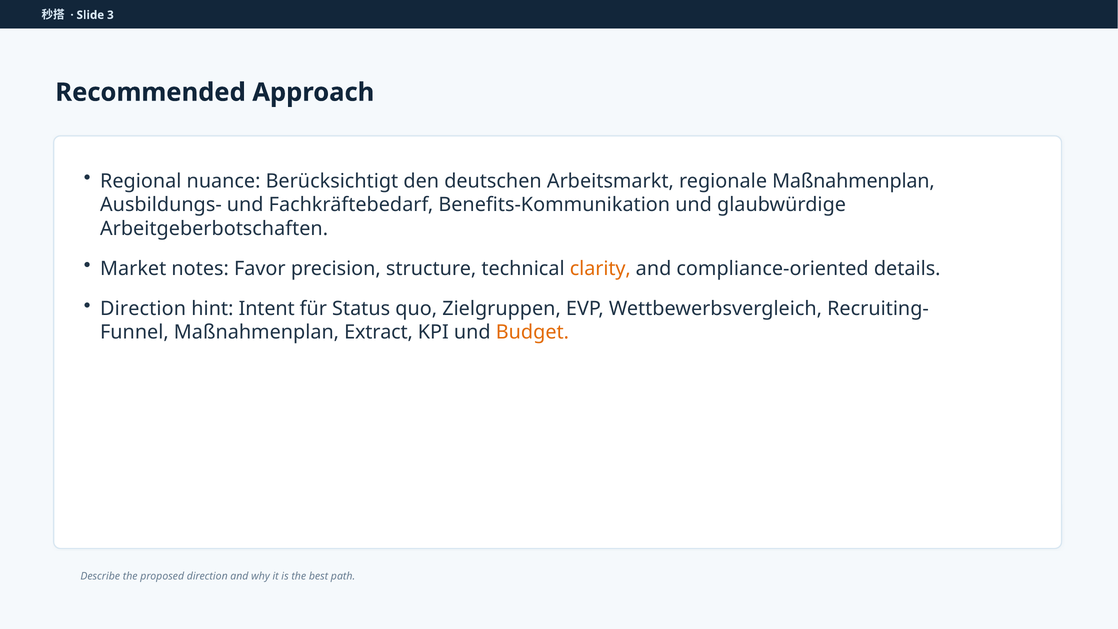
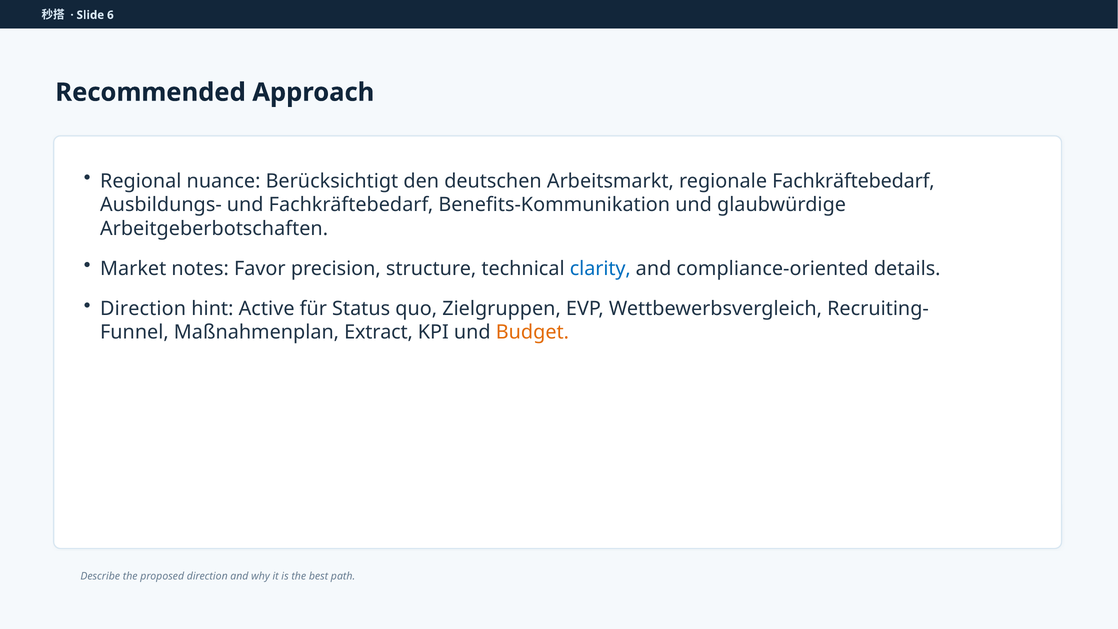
3: 3 -> 6 (110, 15)
regionale Maßnahmenplan: Maßnahmenplan -> Fachkräftebedarf (853, 181)
clarity colour: orange -> blue (600, 269)
Intent: Intent -> Active (267, 309)
